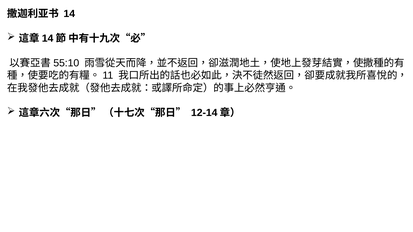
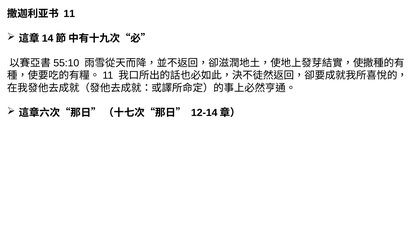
14: 14 -> 11 (69, 14)
